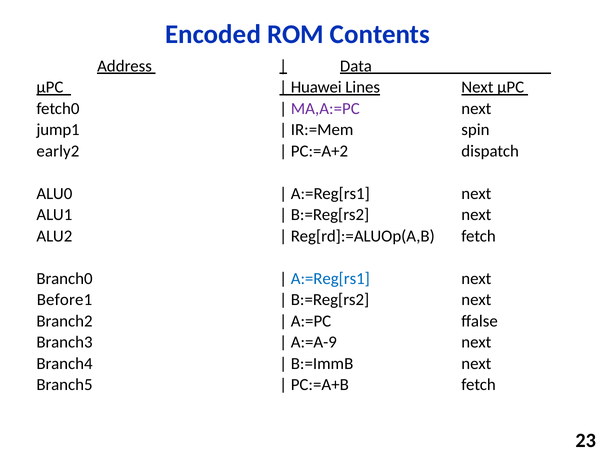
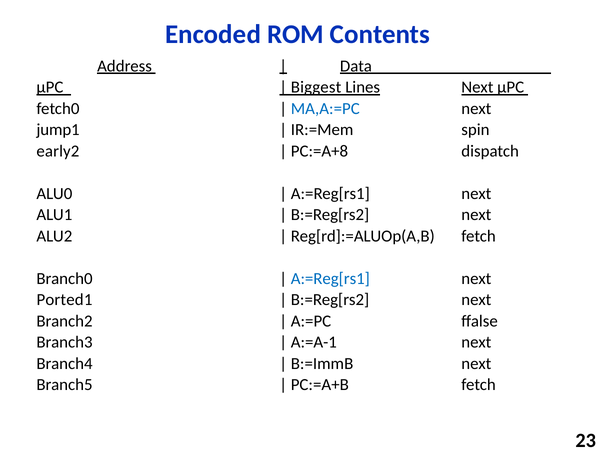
Huawei: Huawei -> Biggest (316, 87)
MA,A:=PC colour: purple -> blue (325, 109)
PC:=A+2: PC:=A+2 -> PC:=A+8 (319, 151)
Before1: Before1 -> Ported1 (64, 300)
A:=A-9: A:=A-9 -> A:=A-1 (314, 343)
